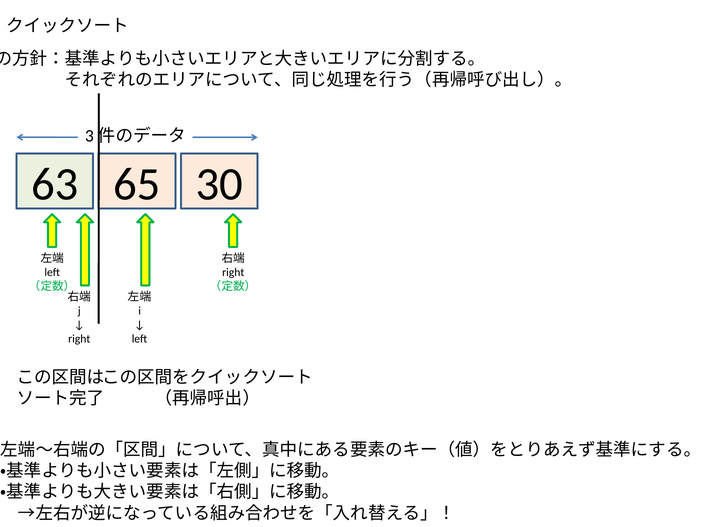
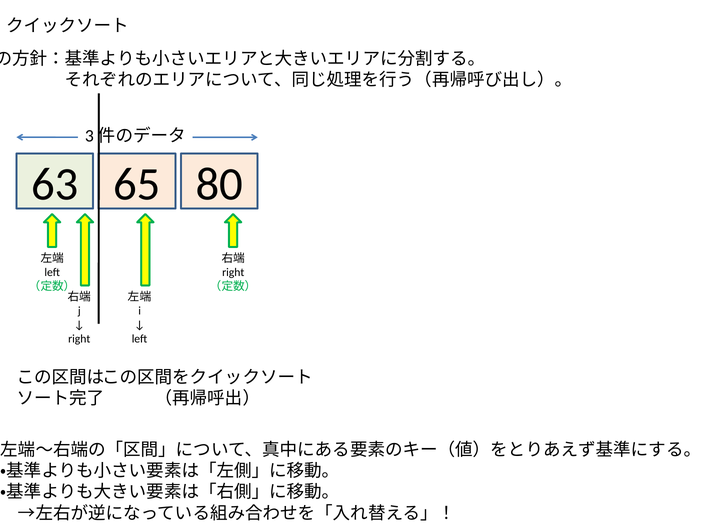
30: 30 -> 80 (219, 184)
